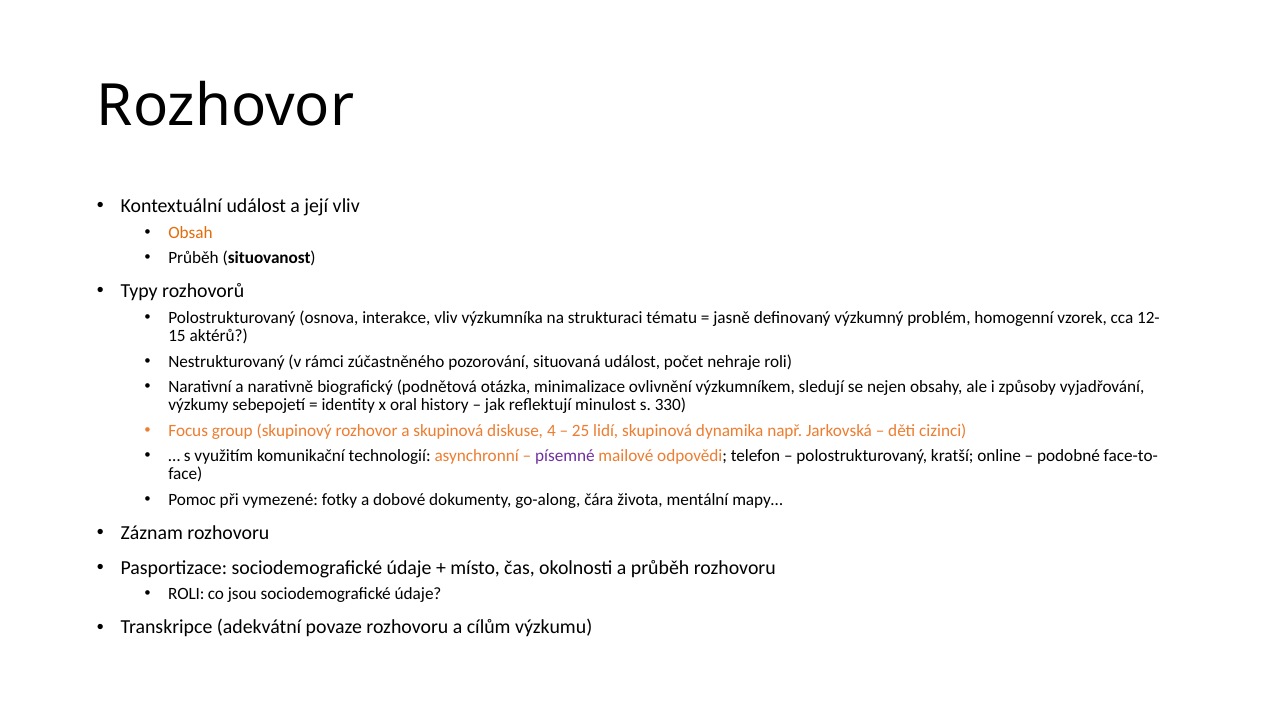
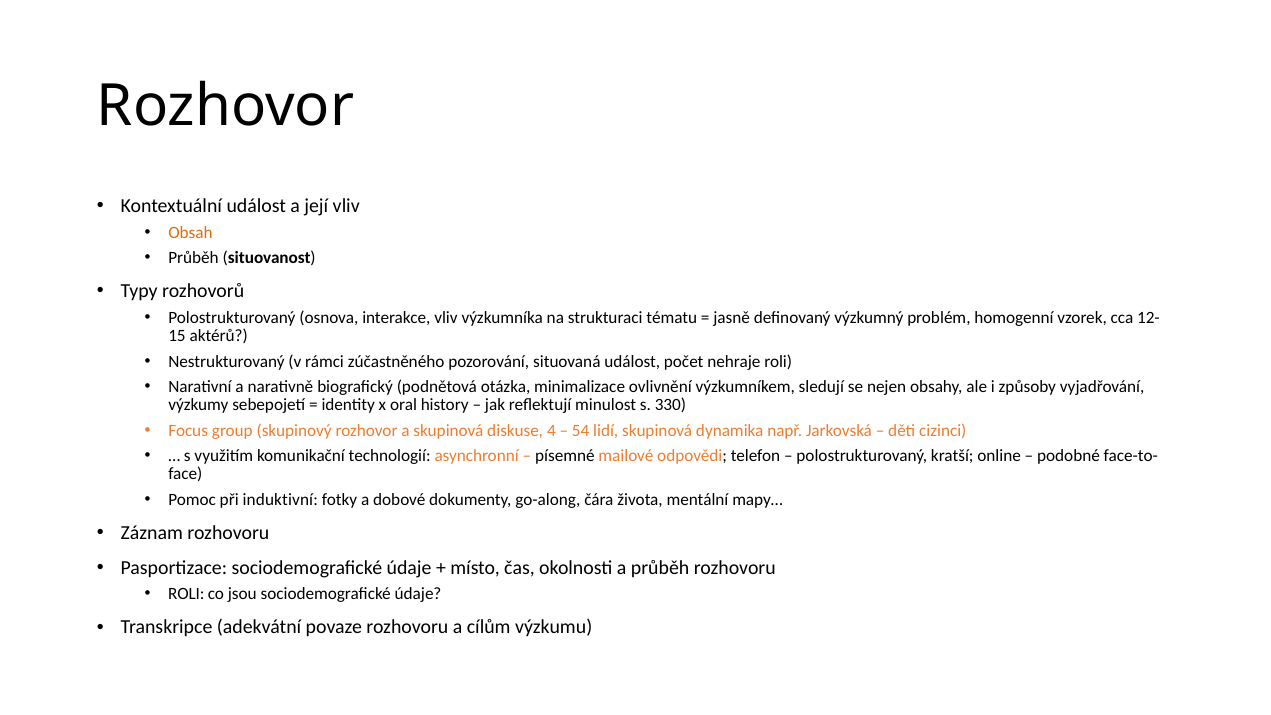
25: 25 -> 54 (581, 430)
písemné colour: purple -> black (565, 456)
vymezené: vymezené -> induktivní (280, 499)
